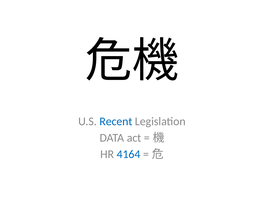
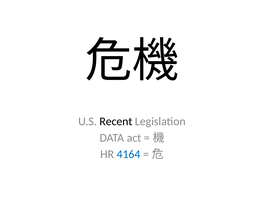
Recent colour: blue -> black (116, 121)
